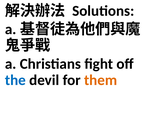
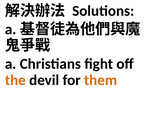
the colour: blue -> orange (15, 80)
